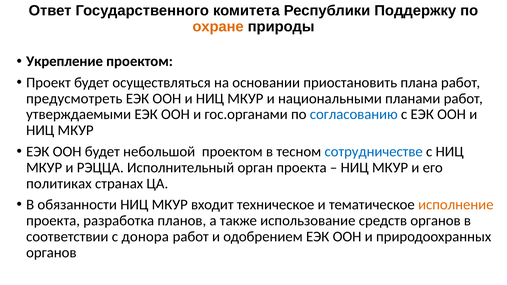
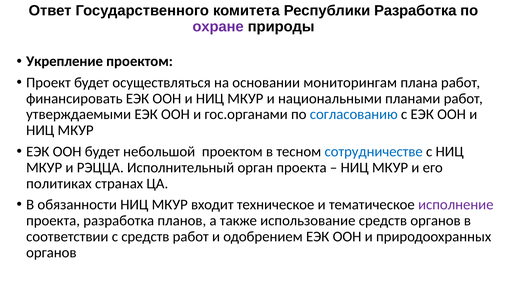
Республики Поддержку: Поддержку -> Разработка (415, 11)
охране colour: orange -> purple (218, 27)
приостановить: приостановить -> мониторингам (350, 83)
предусмотреть: предусмотреть -> финансировать (74, 99)
исполнение colour: orange -> purple (456, 205)
с донора: донора -> средств (145, 237)
